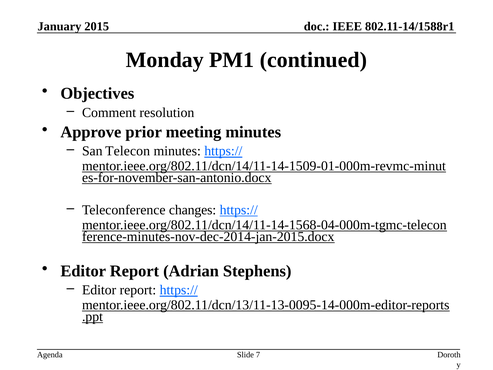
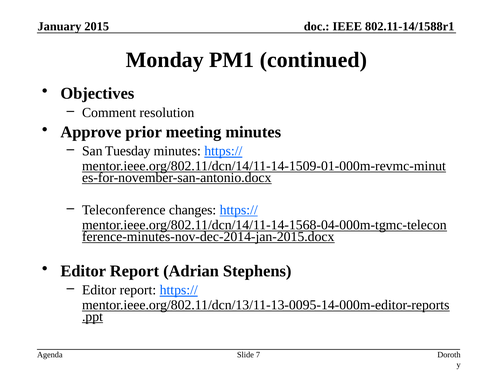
Telecon: Telecon -> Tuesday (128, 151)
